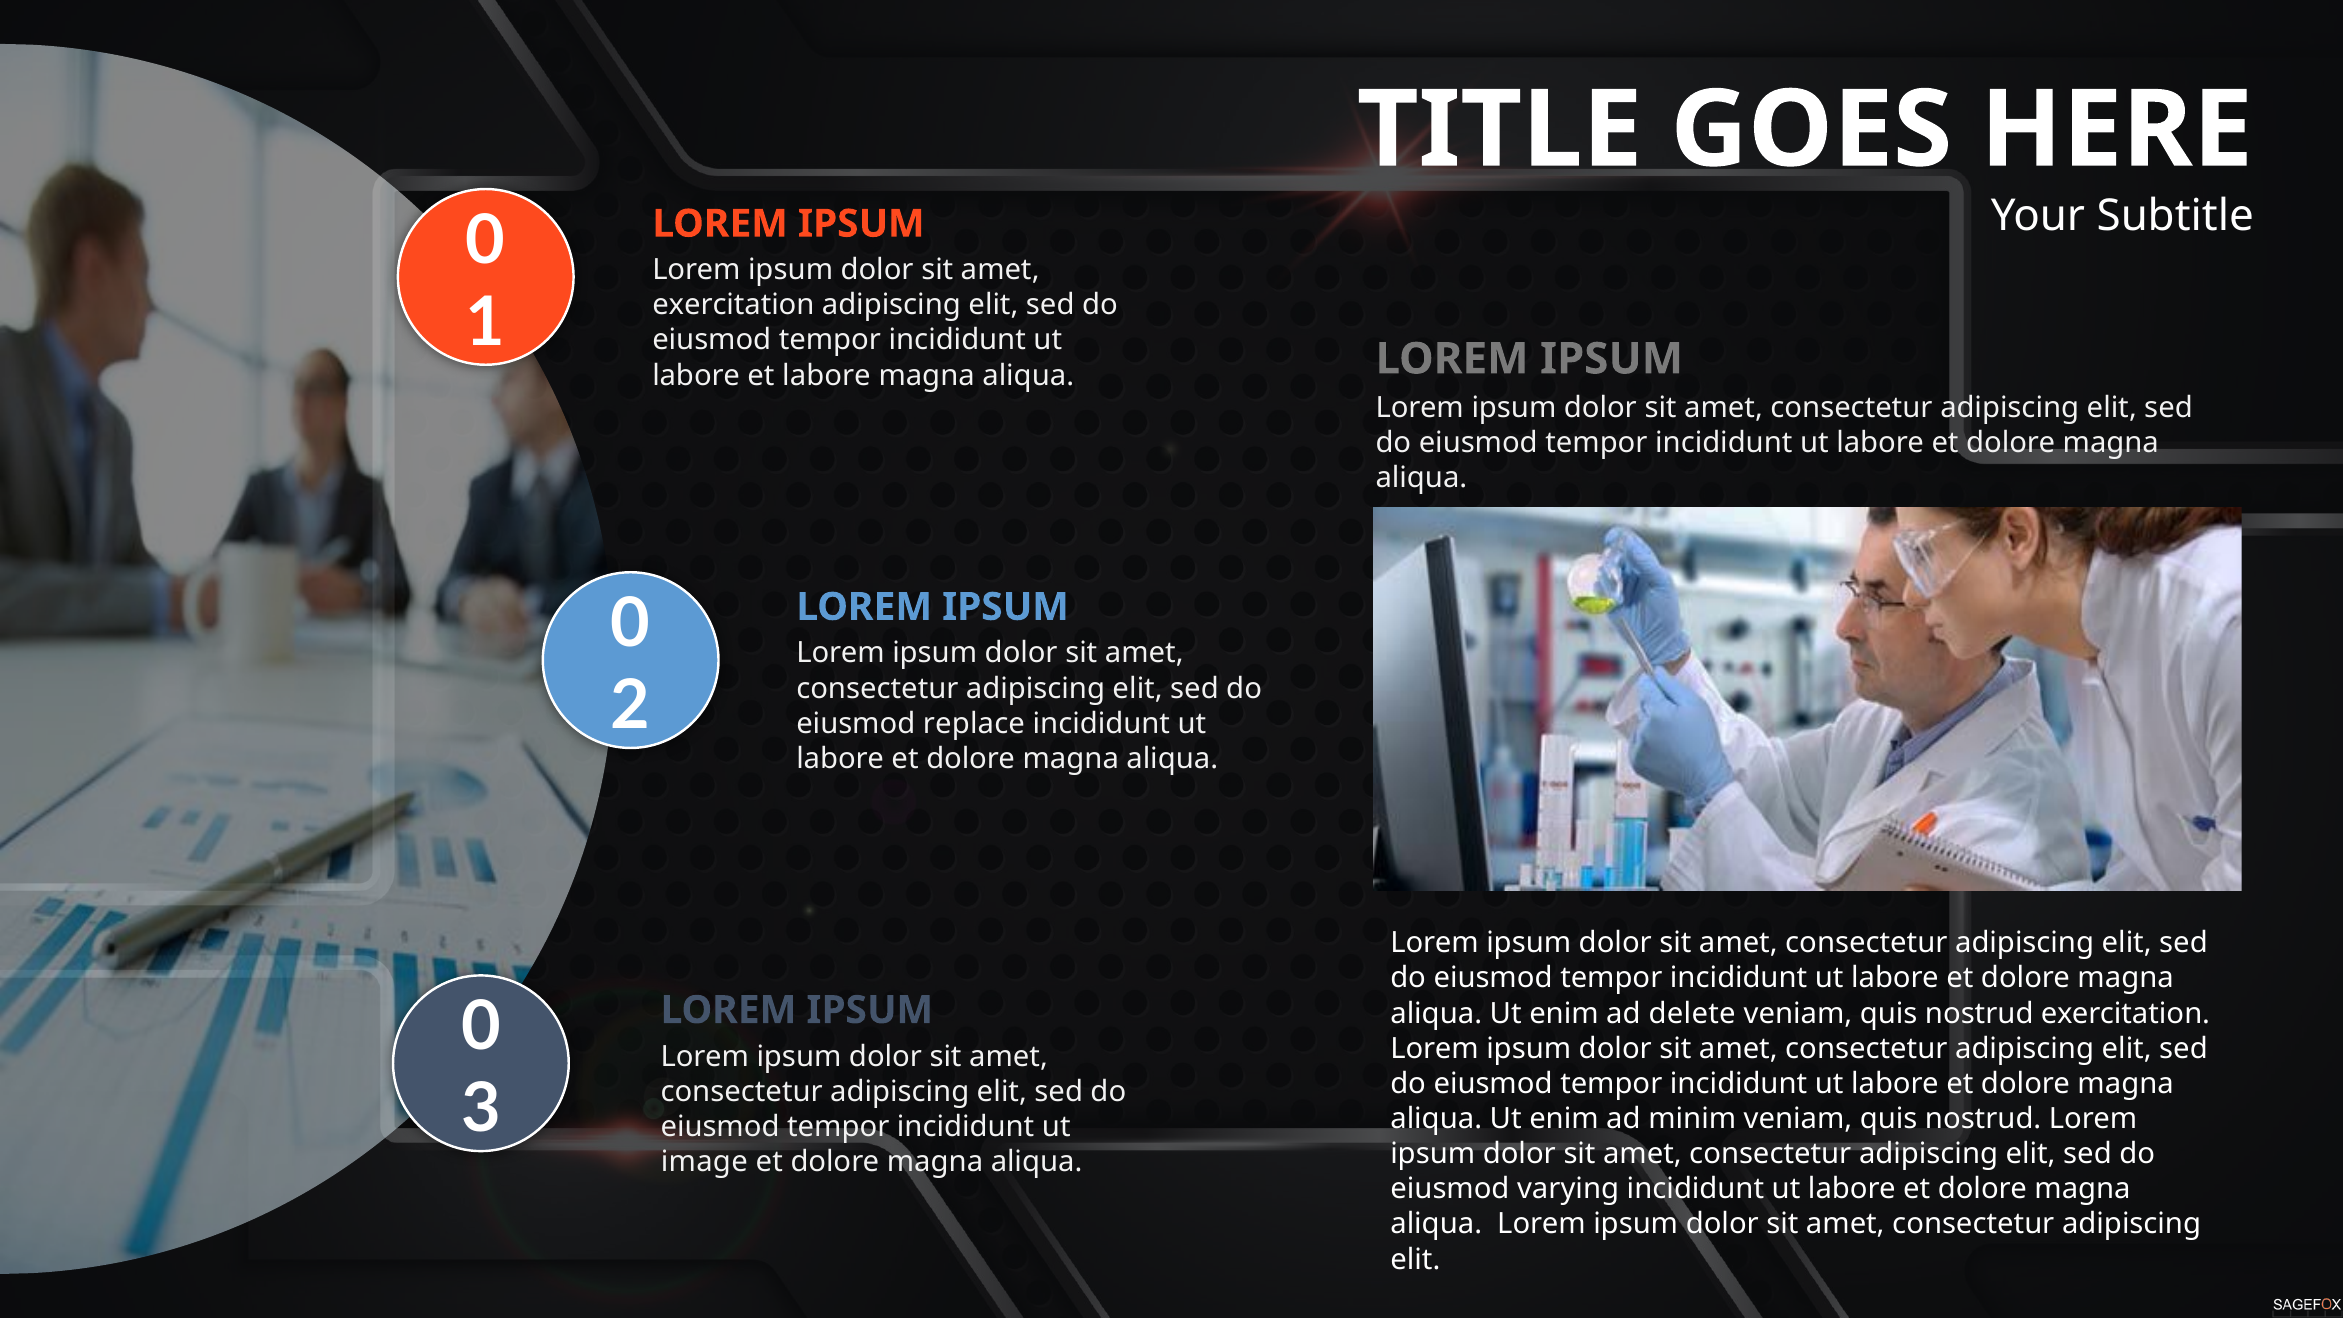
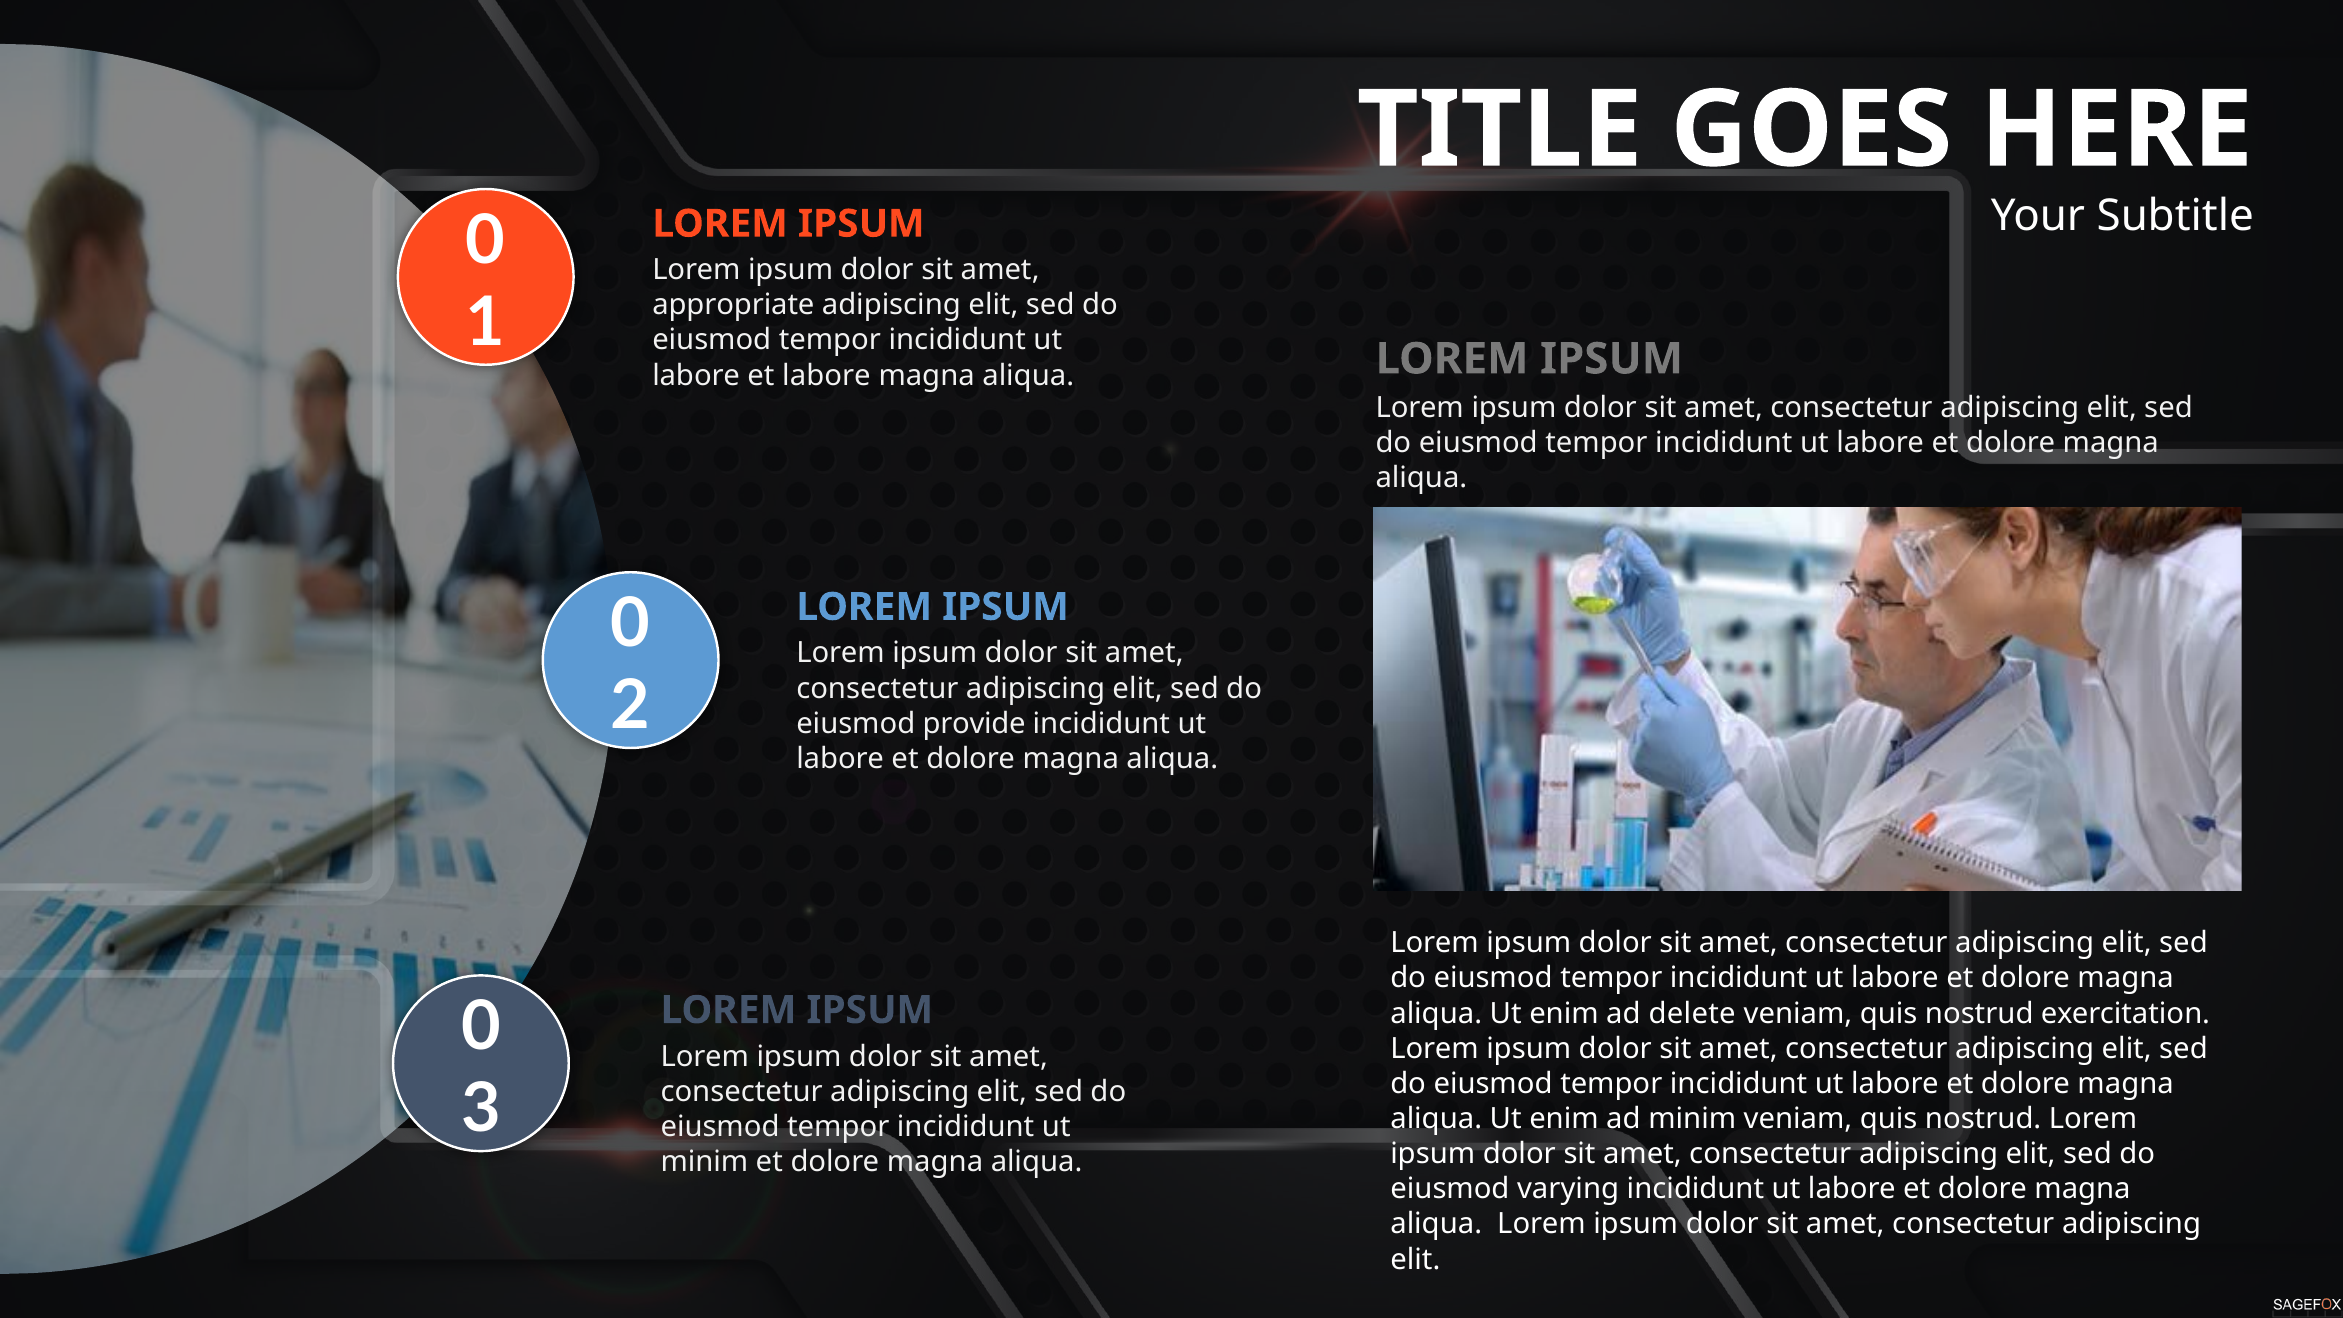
exercitation: exercitation -> appropriate (733, 305)
replace: replace -> provide (974, 723)
image: image -> minim (704, 1162)
